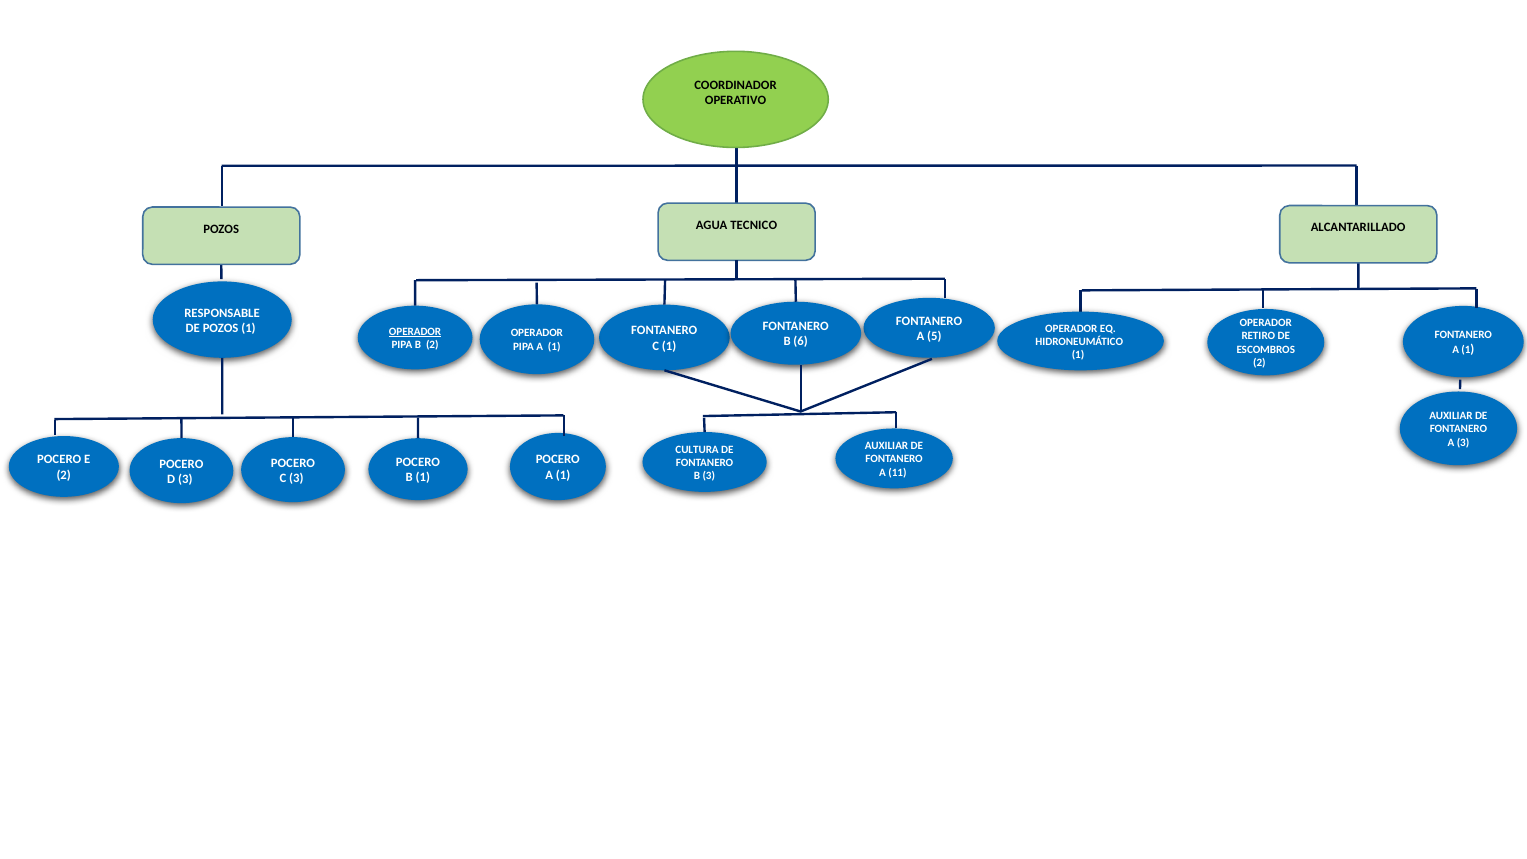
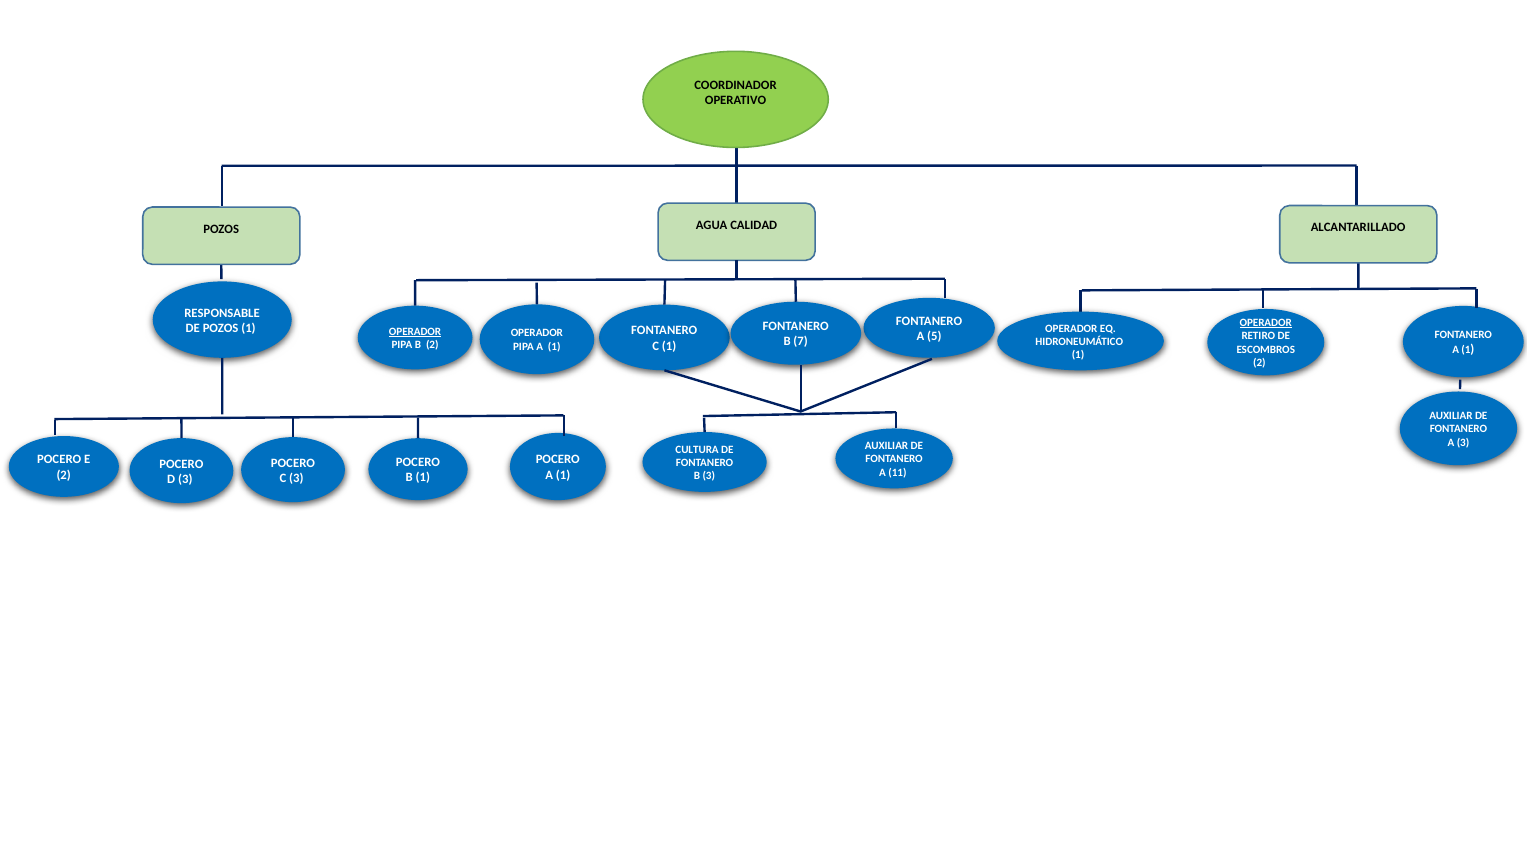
TECNICO: TECNICO -> CALIDAD (754, 225)
OPERADOR underline: none -> present (1266, 323)
6: 6 -> 7 (801, 342)
